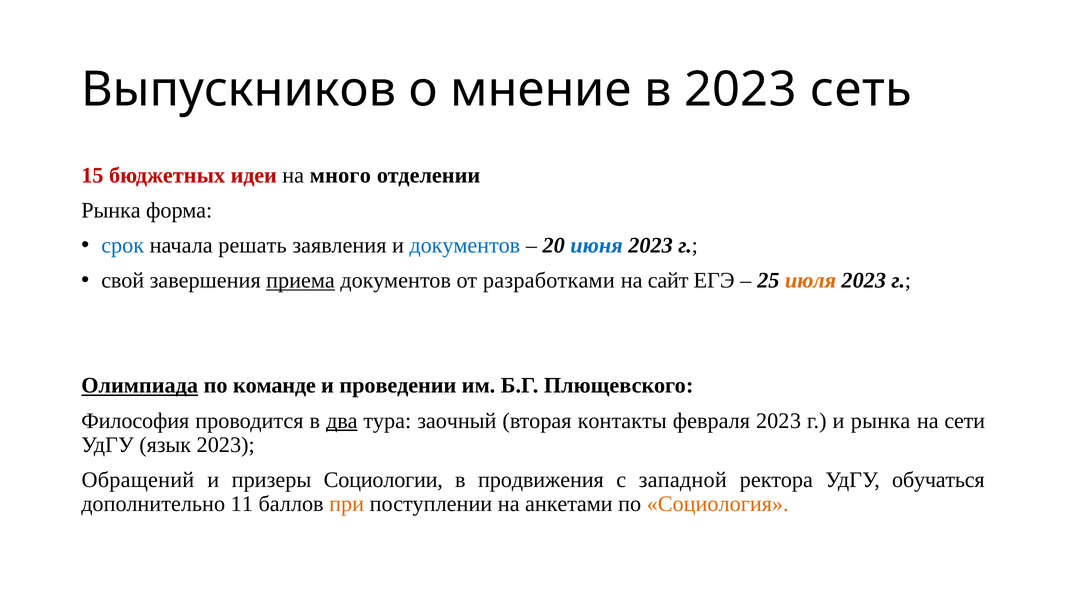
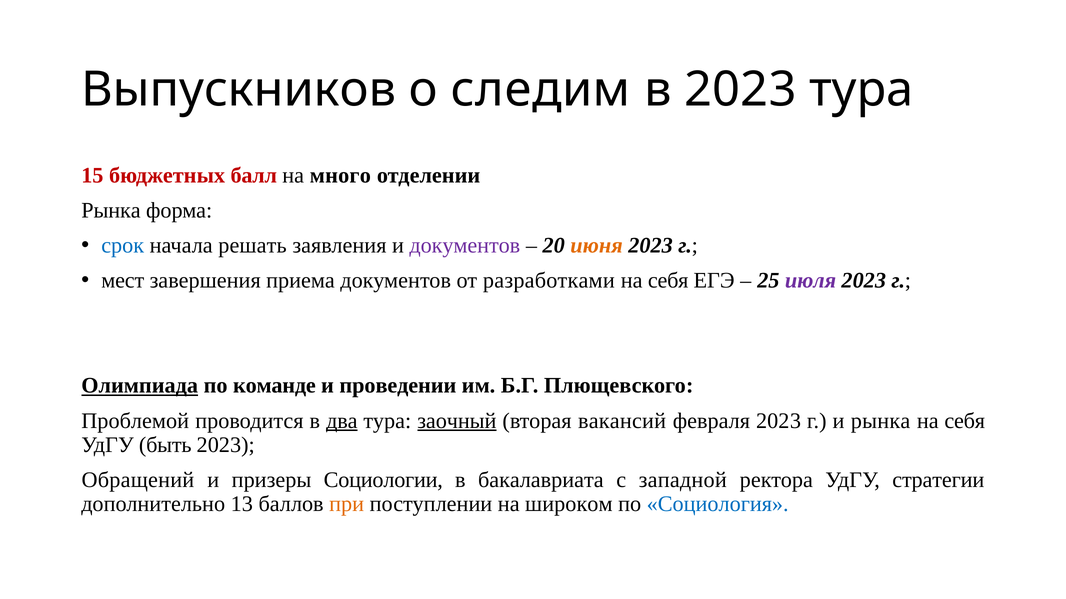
мнение: мнение -> следим (541, 90)
2023 сеть: сеть -> тура (861, 90)
идеи: идеи -> балл (254, 175)
документов colour: blue -> purple (465, 246)
июня colour: blue -> orange (597, 246)
свой: свой -> мест (123, 281)
приема underline: present -> none (301, 281)
сайт: сайт -> себя (668, 281)
июля colour: orange -> purple (811, 281)
Философия: Философия -> Проблемой (135, 421)
заочный underline: none -> present (457, 421)
контакты: контакты -> вакансий (622, 421)
сети: сети -> себя (965, 421)
язык: язык -> быть (165, 445)
продвижения: продвижения -> бакалавриата (541, 480)
обучаться: обучаться -> стратегии (938, 480)
11: 11 -> 13 (242, 504)
анкетами: анкетами -> широком (569, 504)
Социология colour: orange -> blue (718, 504)
